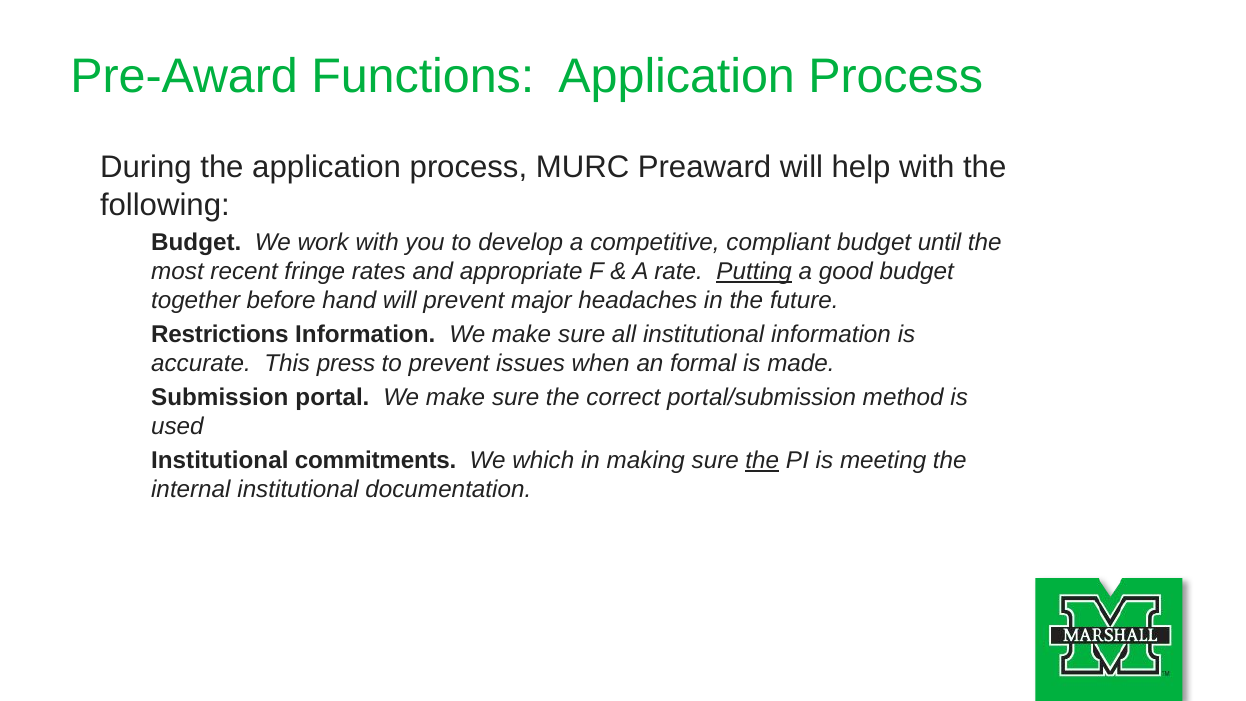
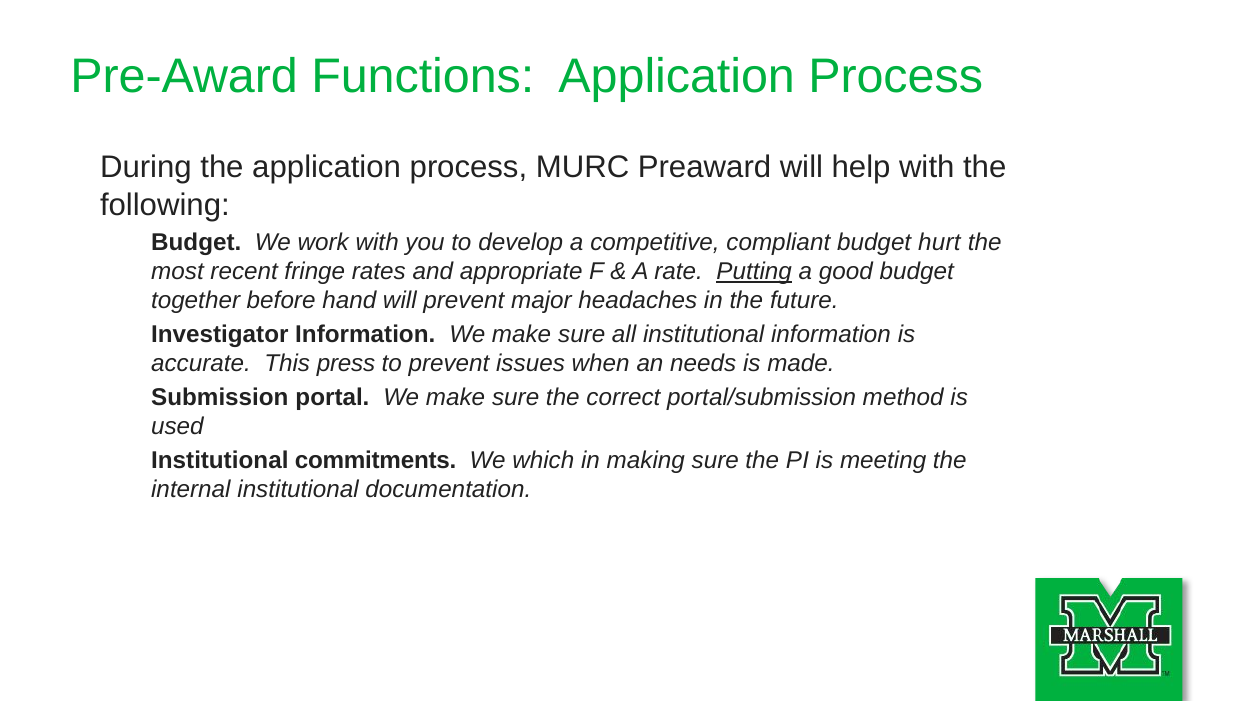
until: until -> hurt (939, 242)
Restrictions: Restrictions -> Investigator (220, 334)
formal: formal -> needs (703, 364)
the underline: present -> none (762, 461)
